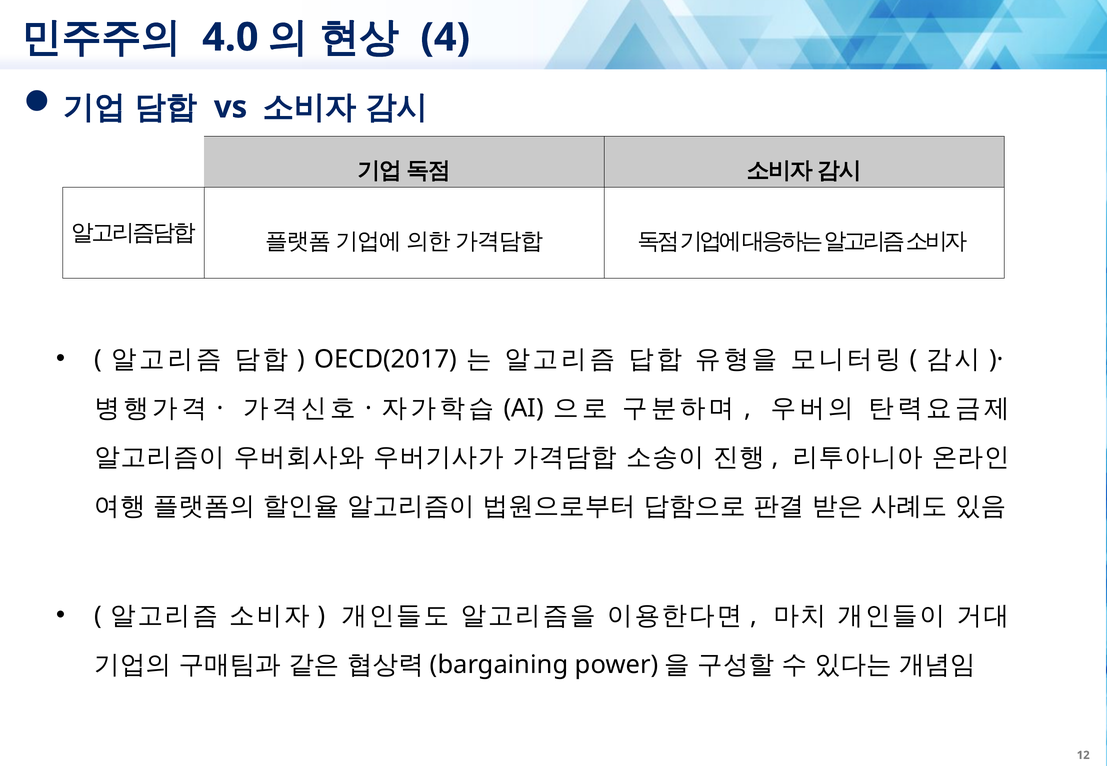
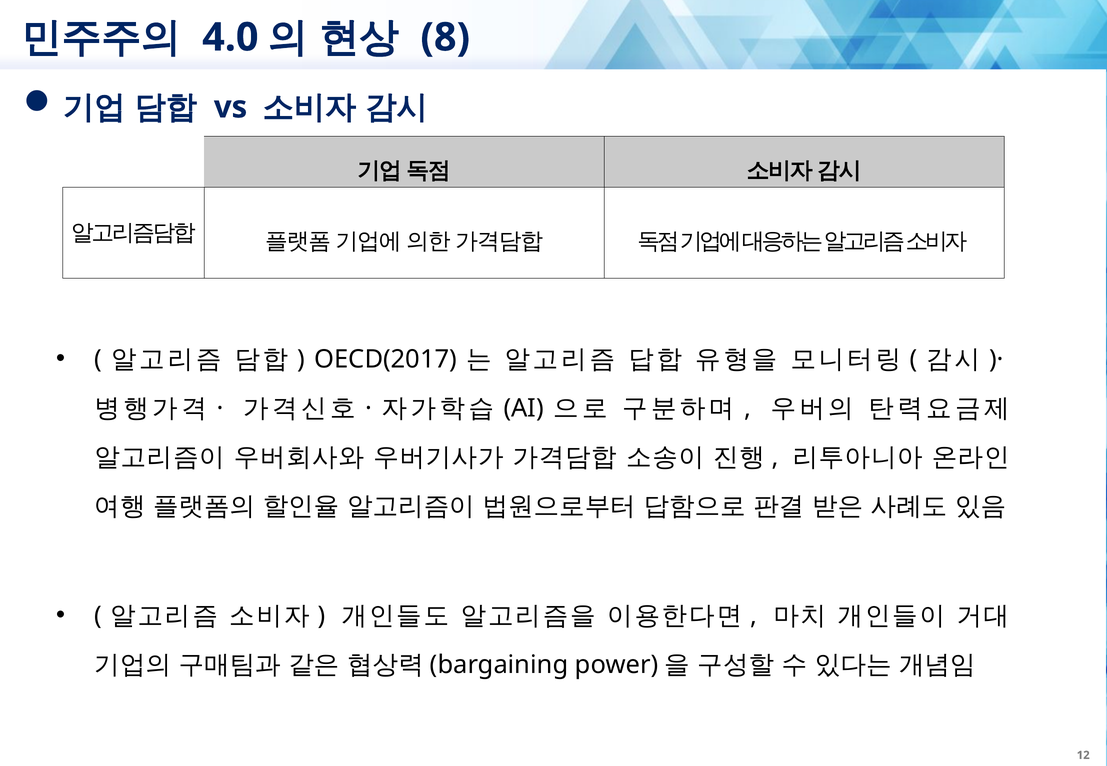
4: 4 -> 8 (445, 37)
